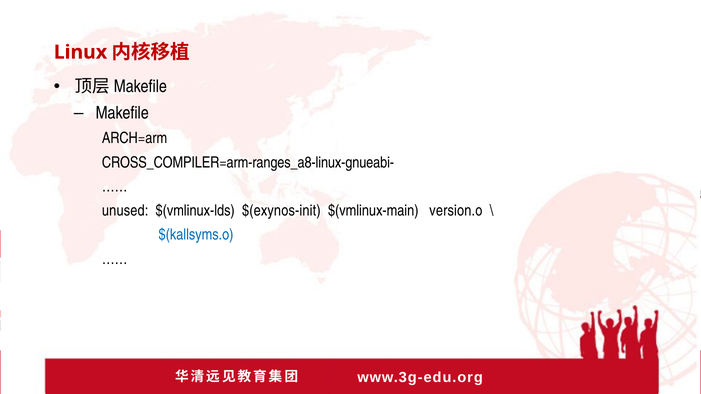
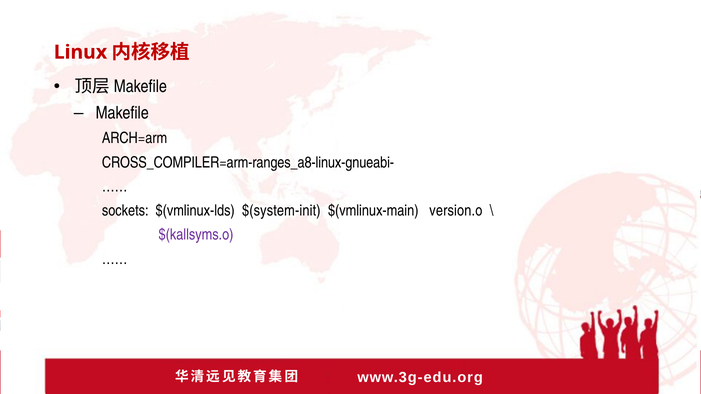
unused: unused -> sockets (125, 211)
$(exynos-init: $(exynos-init -> $(system-init (281, 211)
$(kallsyms.o colour: blue -> purple (196, 235)
